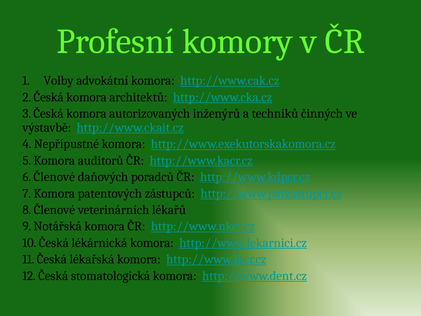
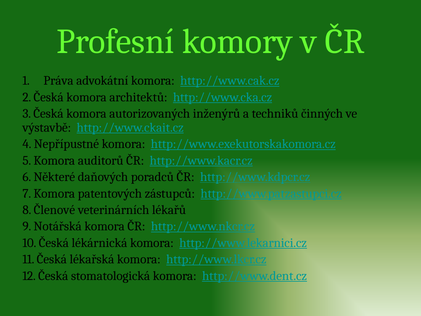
Volby: Volby -> Práva (58, 81)
6 Členové: Členové -> Některé (54, 177)
